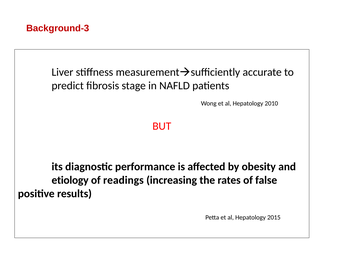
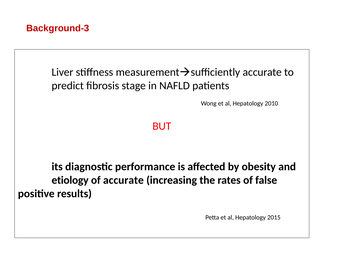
of readings: readings -> accurate (123, 180)
